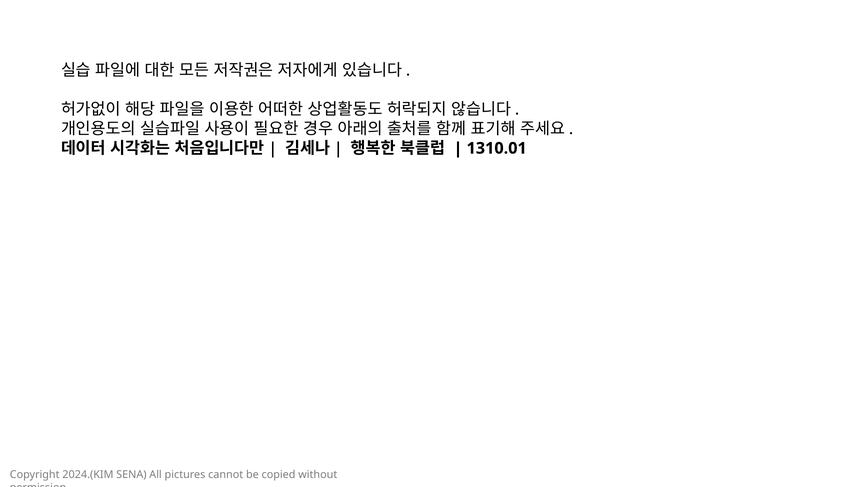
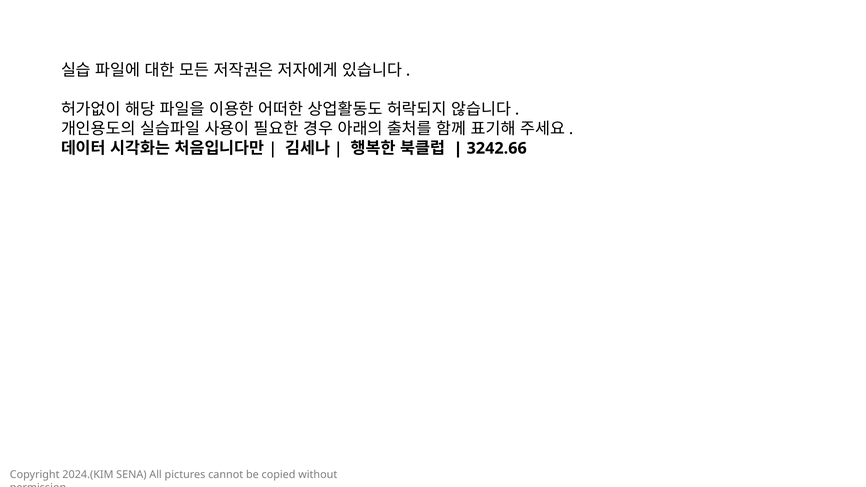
1310.01: 1310.01 -> 3242.66 (497, 148)
